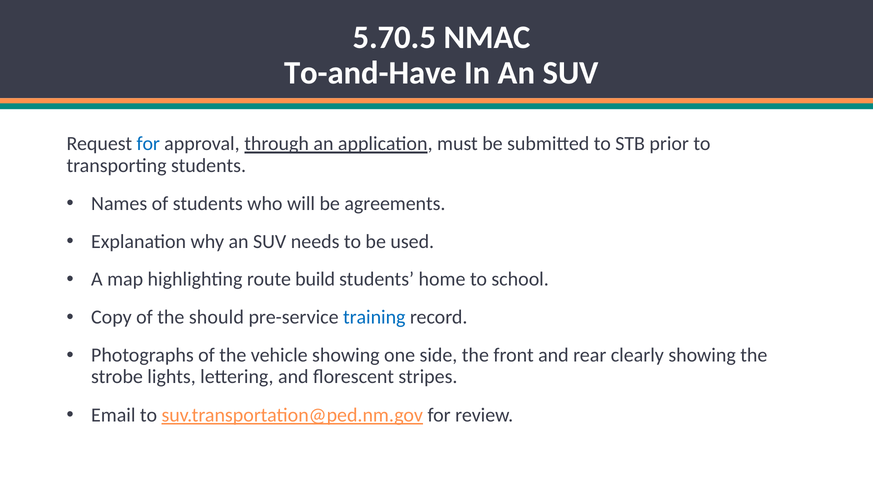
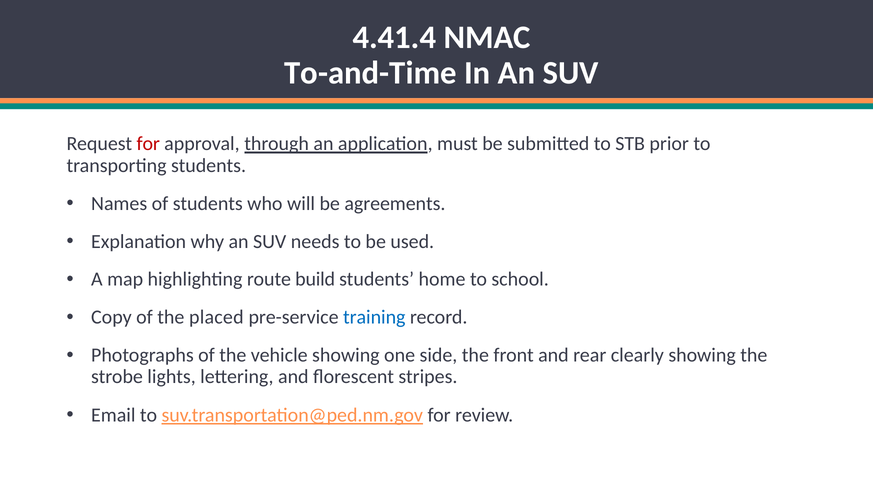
5.70.5: 5.70.5 -> 4.41.4 (394, 37)
To-and-Have: To-and-Have -> To-and-Time (371, 73)
for colour: blue -> red (148, 144)
should: should -> placed (216, 317)
